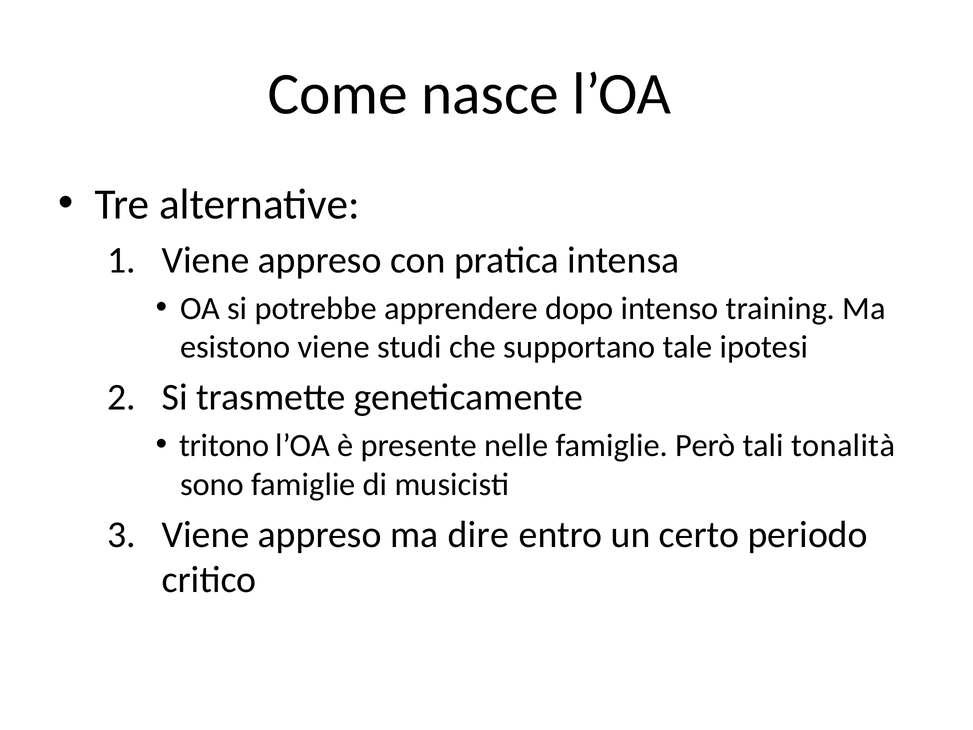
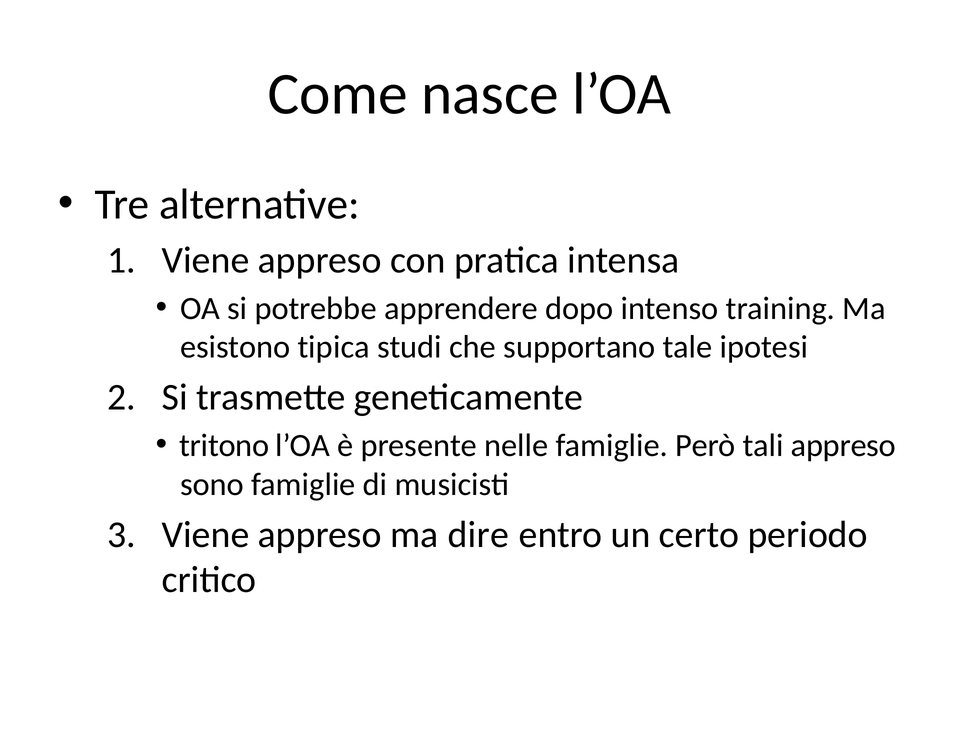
esistono viene: viene -> tipica (334, 347)
tali tonalità: tonalità -> appreso (843, 445)
